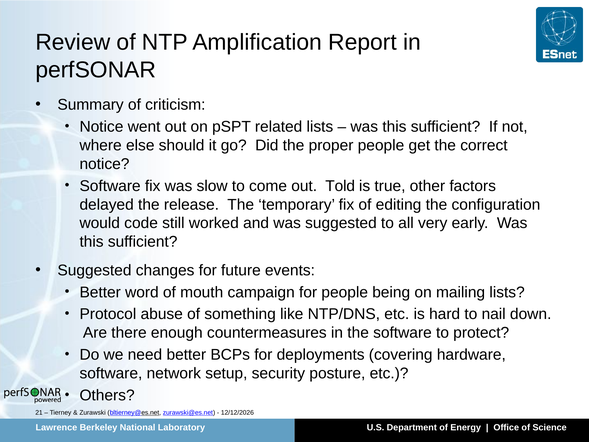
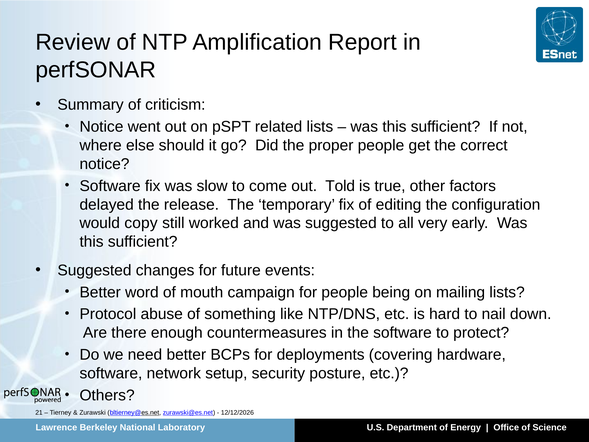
code: code -> copy (141, 223)
